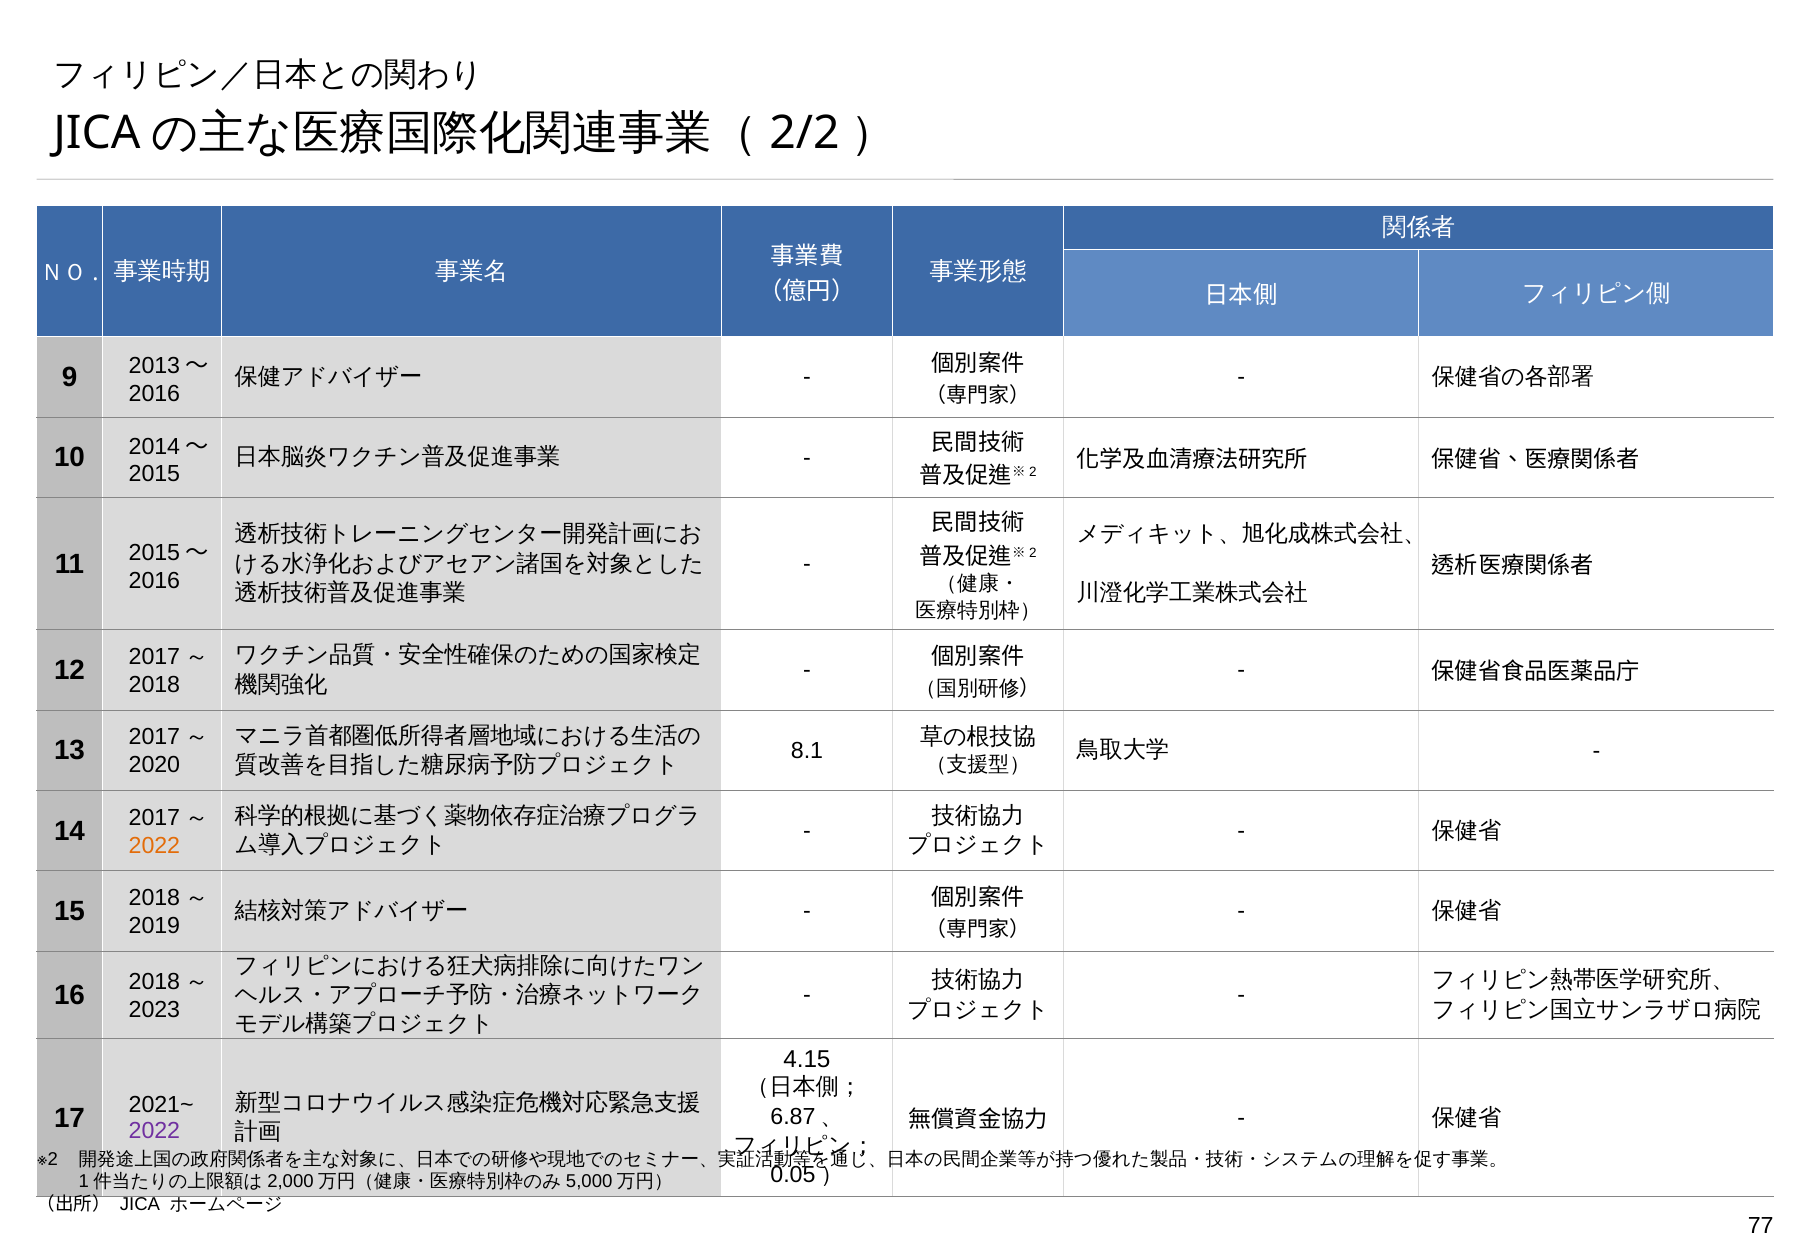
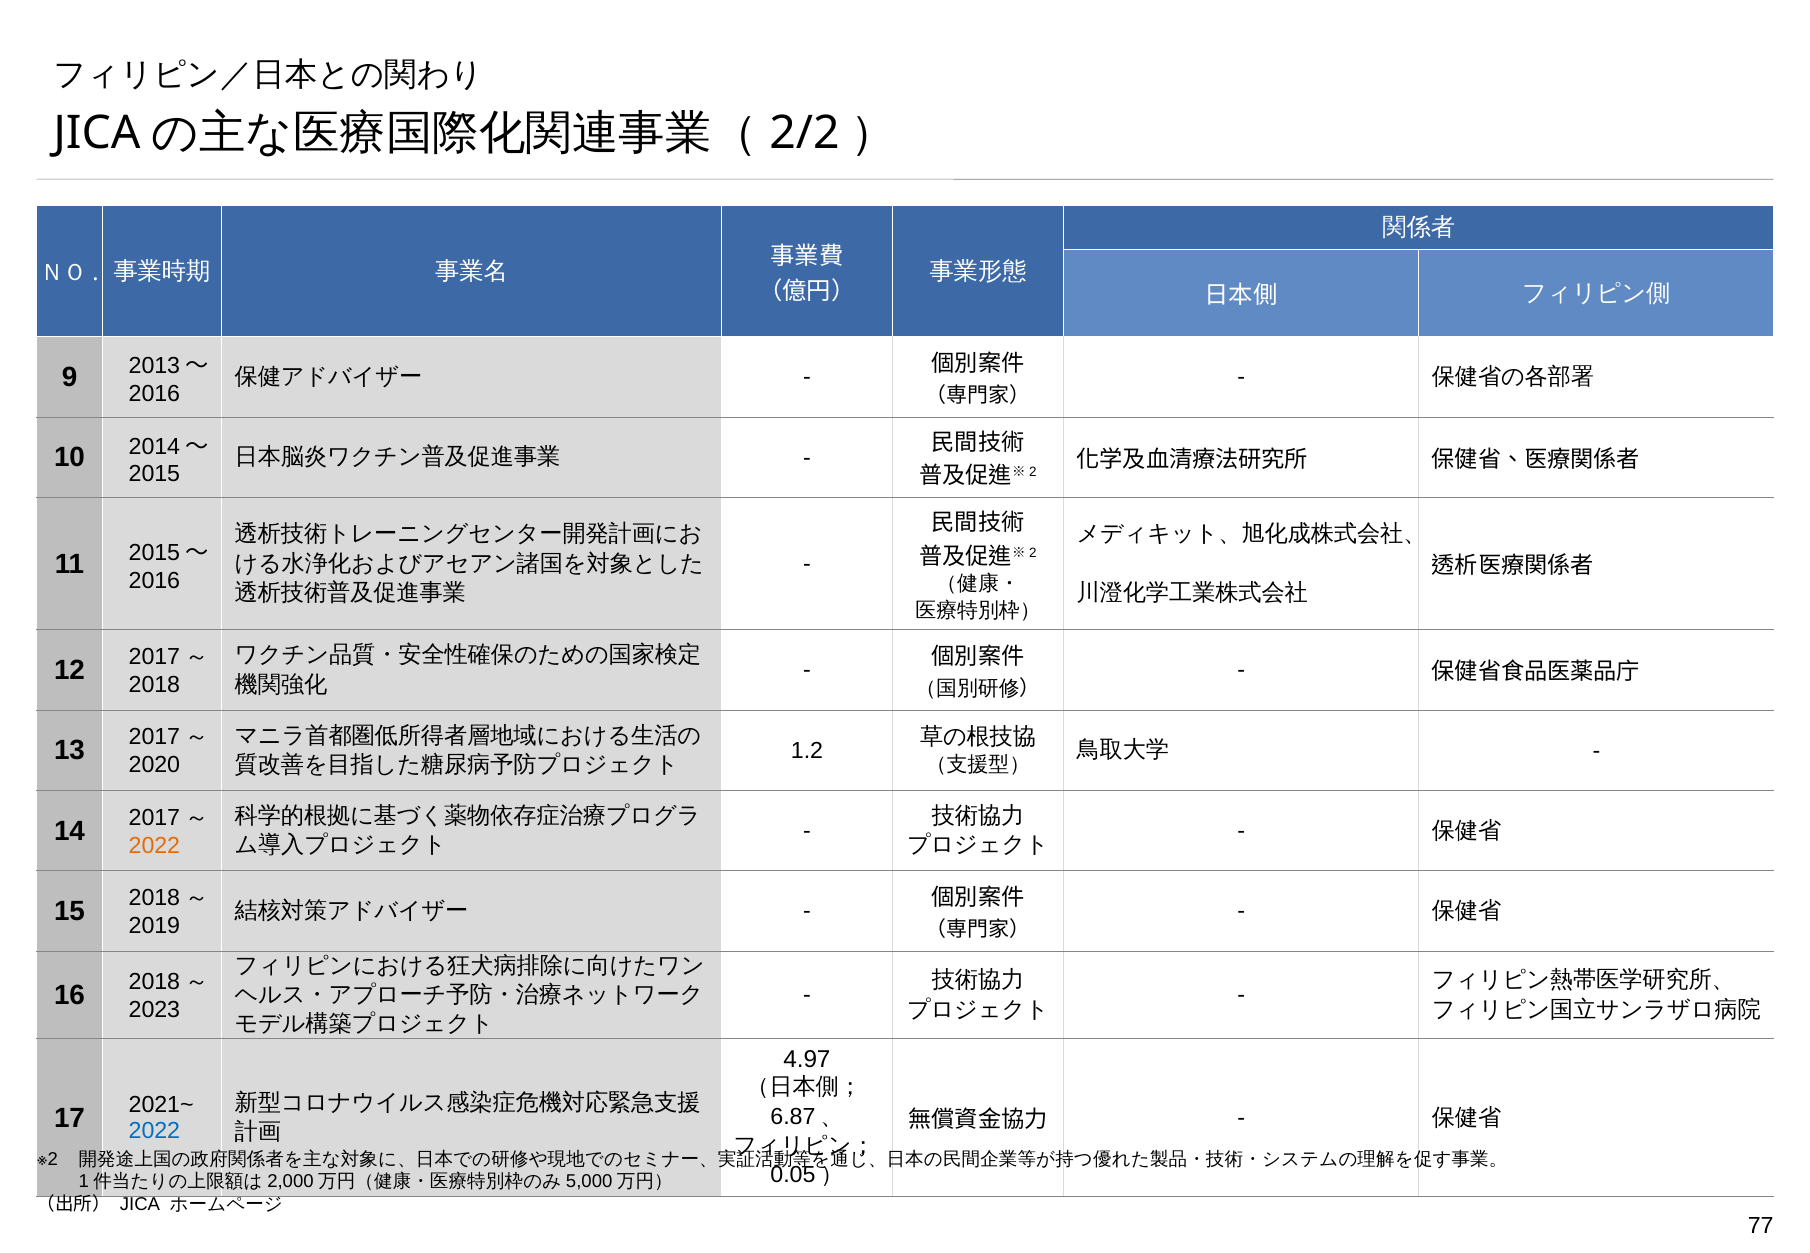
8.1: 8.1 -> 1.2 (807, 751)
4.15: 4.15 -> 4.97 (807, 1059)
2022 colour: purple -> blue (154, 1131)
